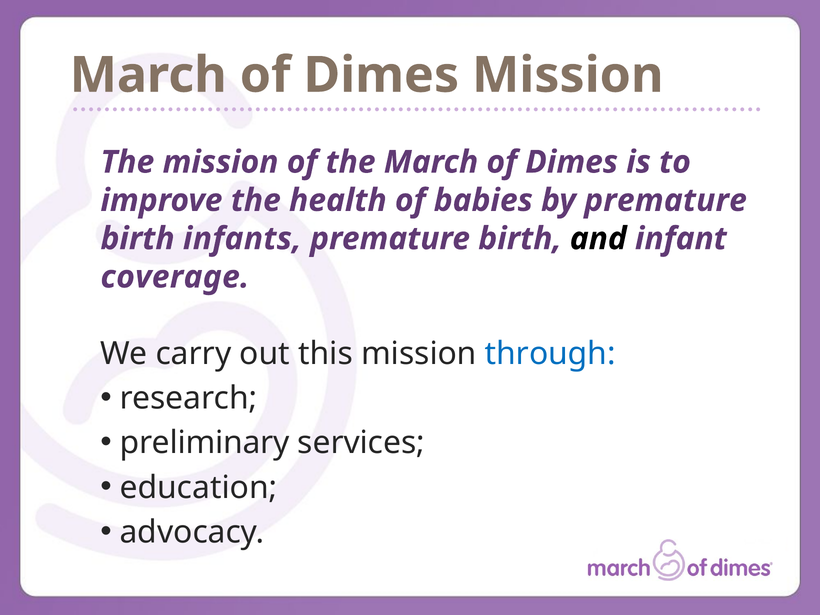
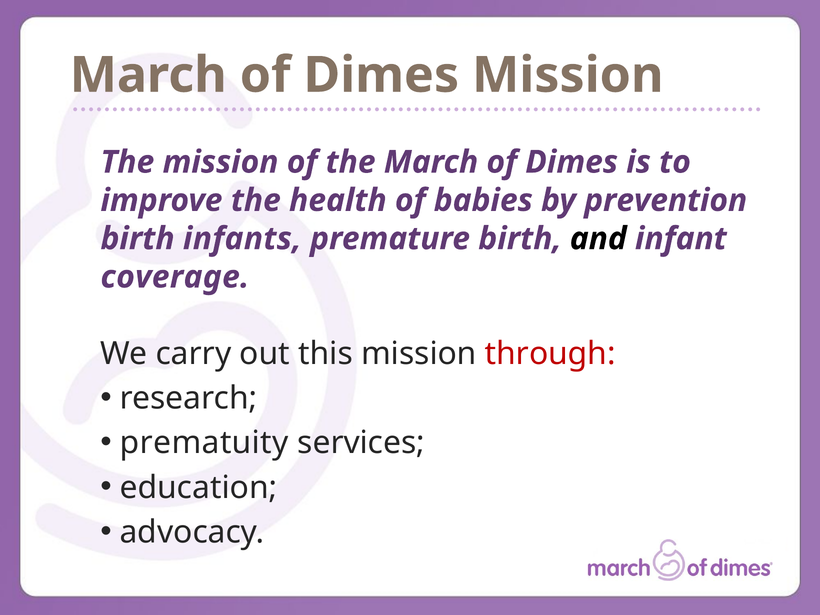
by premature: premature -> prevention (666, 200)
through colour: blue -> red (550, 354)
preliminary: preliminary -> prematuity (204, 443)
